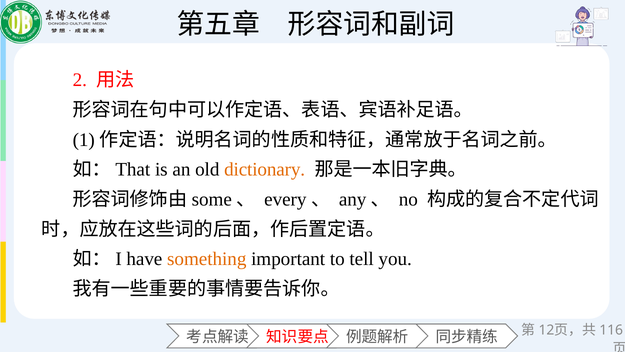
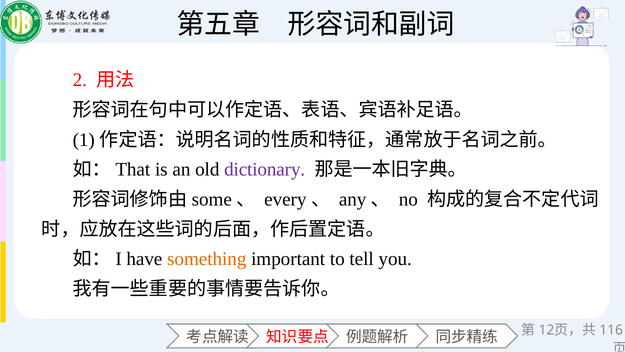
dictionary colour: orange -> purple (265, 169)
